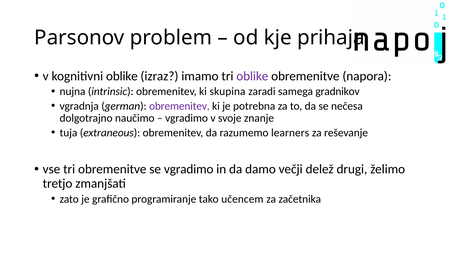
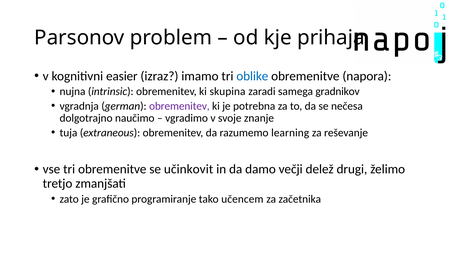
kognitivni oblike: oblike -> easier (122, 76)
oblike colour: purple -> blue (252, 76)
learners: learners -> learning (290, 133)
se vgradimo: vgradimo -> učinkovit (189, 169)
